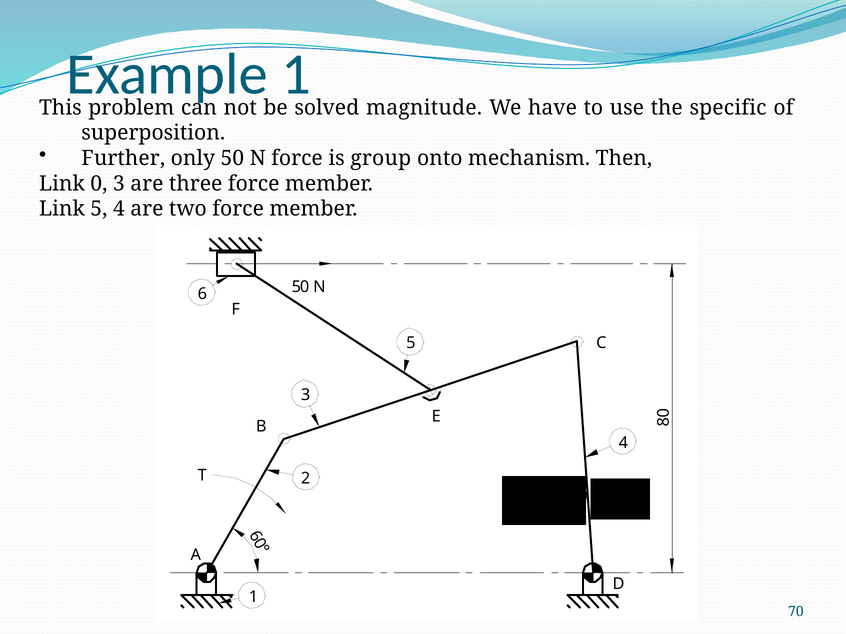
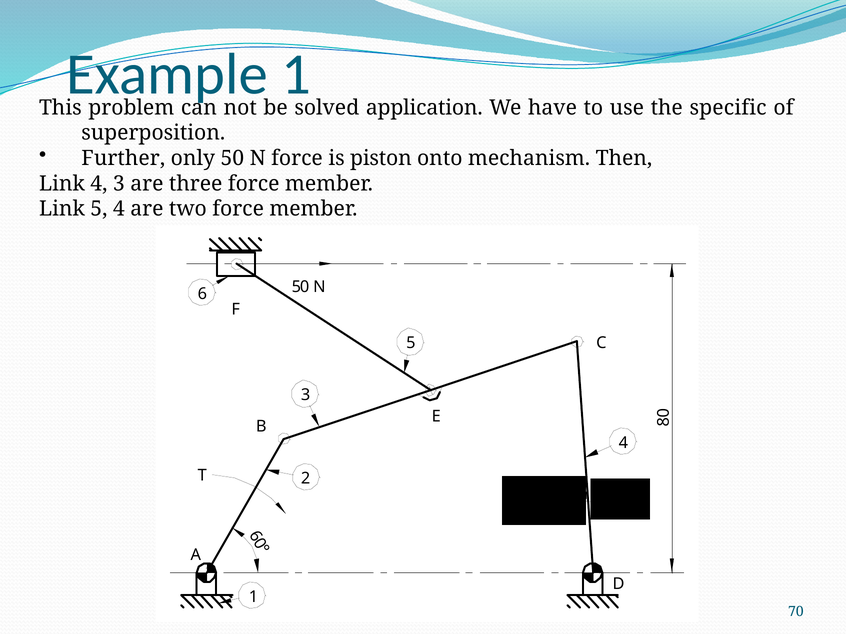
magnitude: magnitude -> application (424, 108)
group: group -> piston (381, 158)
Link 0: 0 -> 4 (99, 184)
